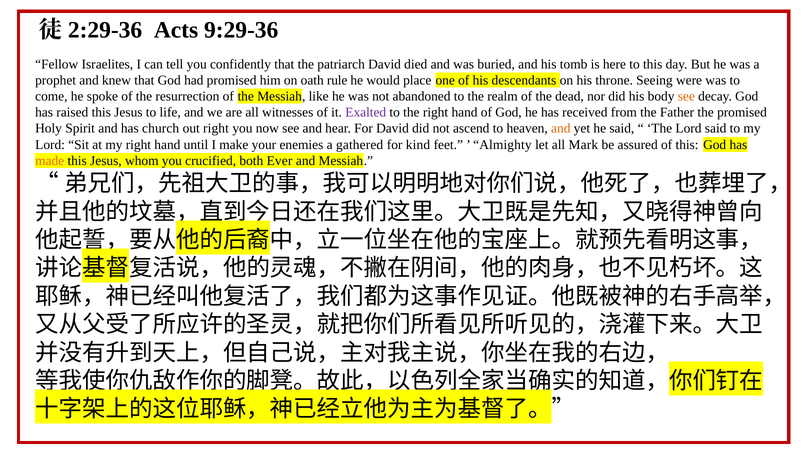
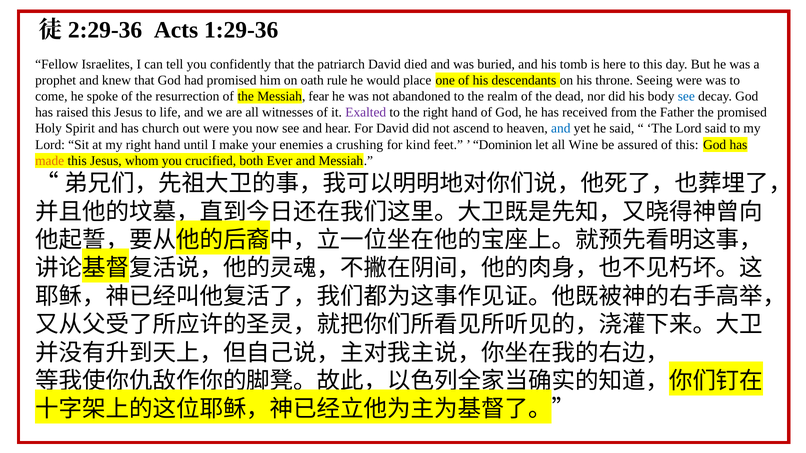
9:29-36: 9:29-36 -> 1:29-36 (241, 30)
like: like -> fear (319, 96)
see colour: orange -> blue (686, 96)
out right: right -> were (216, 129)
and colour: orange -> blue (561, 129)
gathered: gathered -> crushing (360, 145)
Almighty: Almighty -> Dominion (503, 145)
Mark: Mark -> Wine (583, 145)
